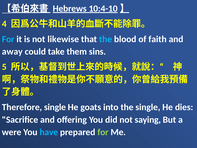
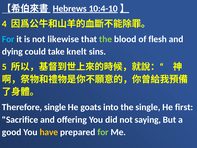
the colour: light blue -> light green (106, 39)
faith: faith -> flesh (158, 39)
away: away -> dying (12, 52)
them: them -> knelt (77, 52)
dies: dies -> first (184, 107)
were: were -> good (12, 132)
have colour: light blue -> yellow (49, 132)
